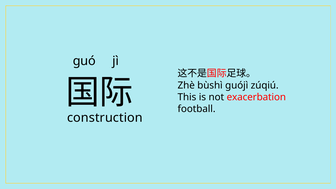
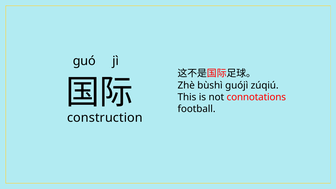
exacerbation: exacerbation -> connotations (256, 97)
